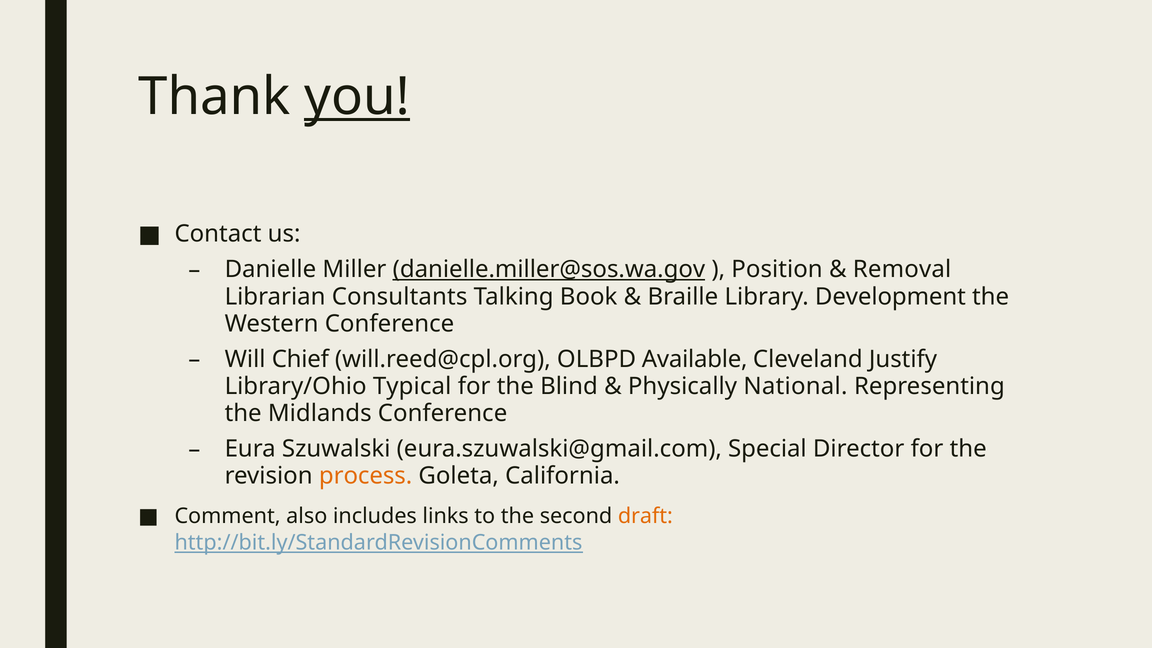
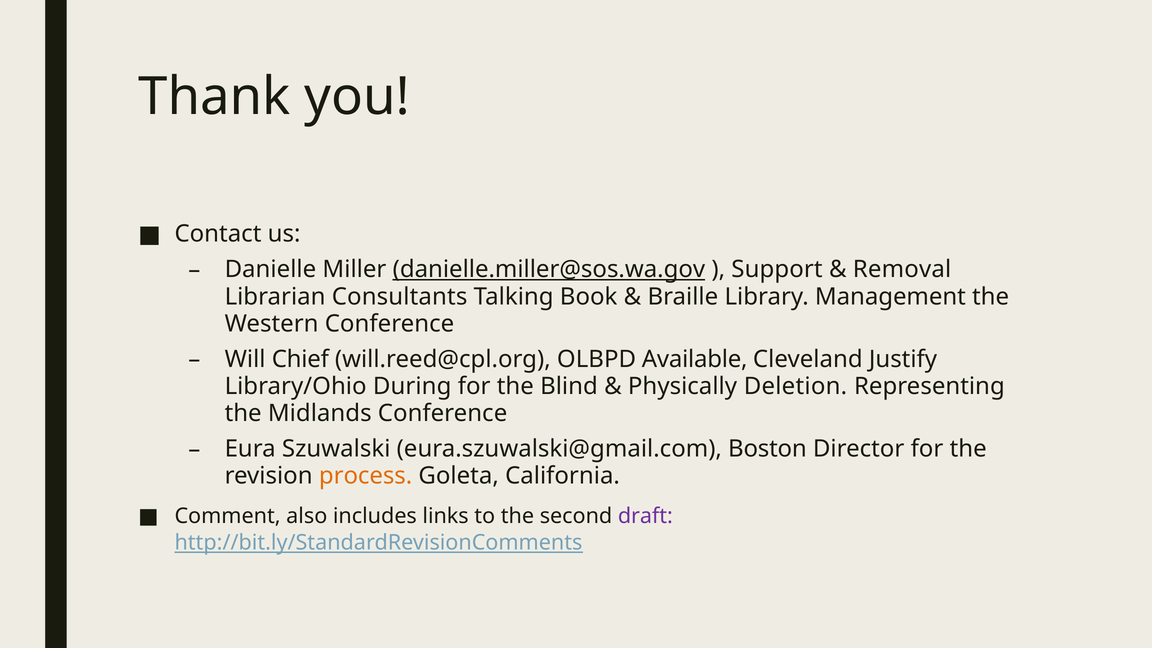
you underline: present -> none (357, 97)
Position: Position -> Support (777, 270)
Development: Development -> Management (890, 297)
Typical: Typical -> During (412, 386)
National: National -> Deletion (795, 386)
Special: Special -> Boston (767, 449)
draft colour: orange -> purple (645, 516)
